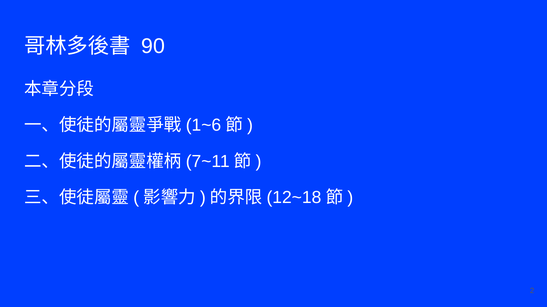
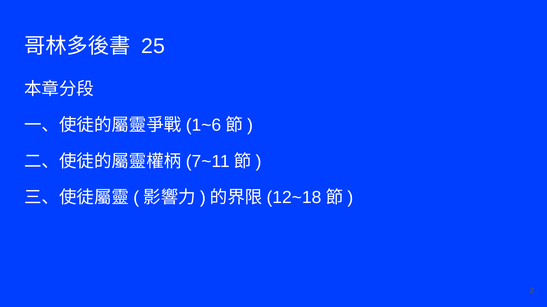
90: 90 -> 25 (153, 46)
